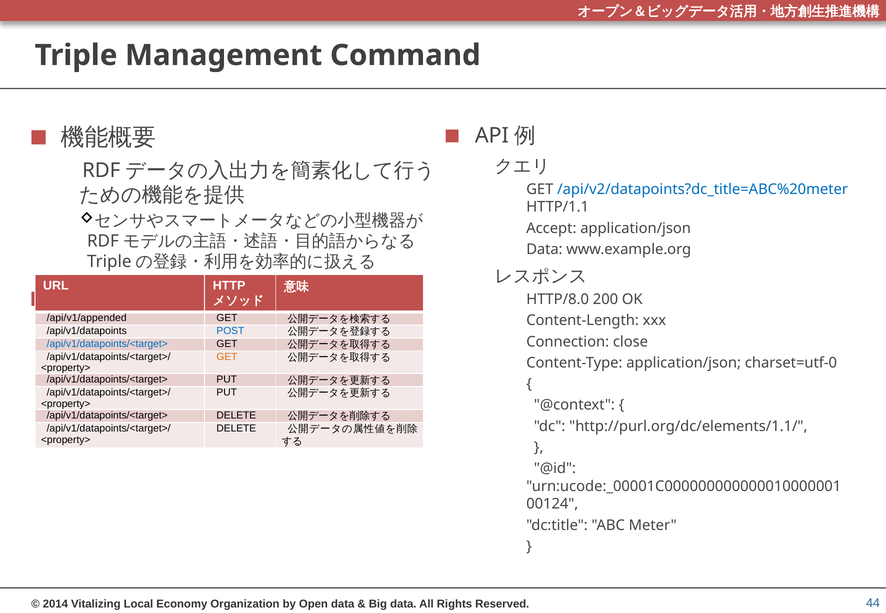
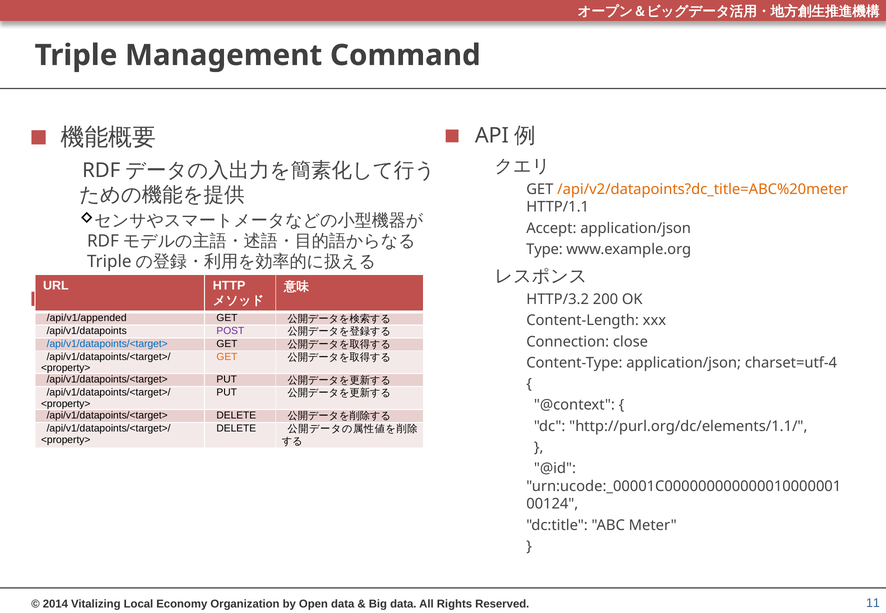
/api/v2/datapoints?dc_title=ABC%20meter colour: blue -> orange (703, 189)
Data: Data -> Type (544, 249)
HTTP/8.0: HTTP/8.0 -> HTTP/3.2 (558, 300)
POST colour: blue -> purple (230, 331)
charset=utf-0: charset=utf-0 -> charset=utf-4 (791, 363)
44: 44 -> 11 (873, 604)
